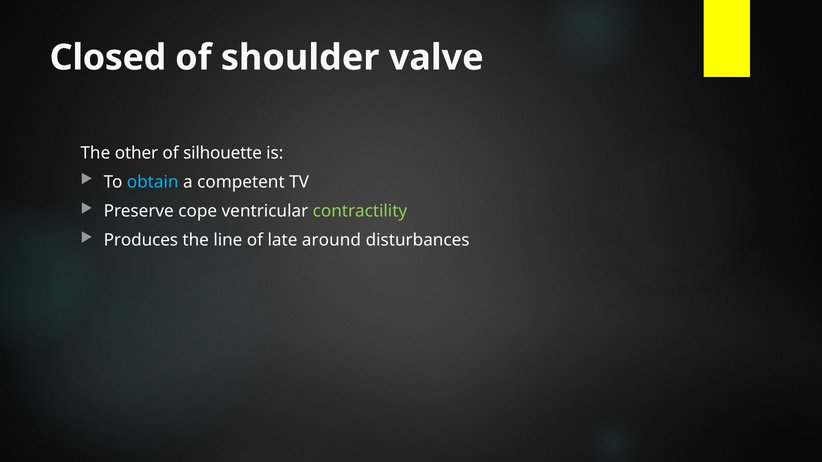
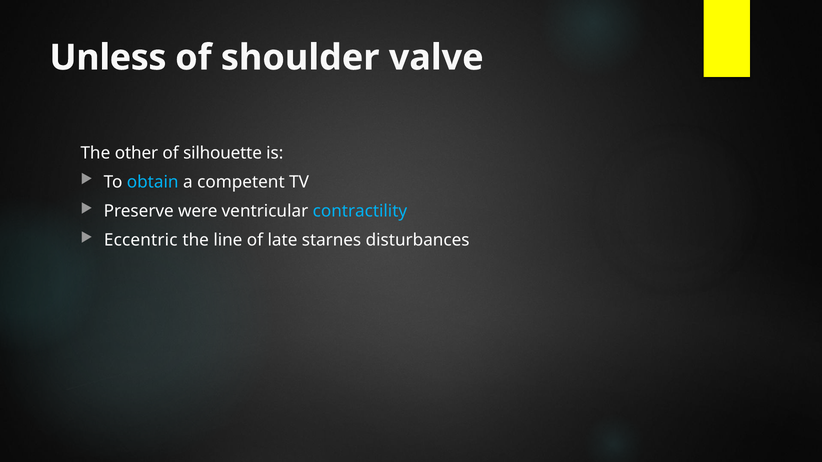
Closed: Closed -> Unless (108, 58)
cope: cope -> were (198, 211)
contractility colour: light green -> light blue (360, 211)
Produces: Produces -> Eccentric (141, 240)
around: around -> starnes (332, 240)
